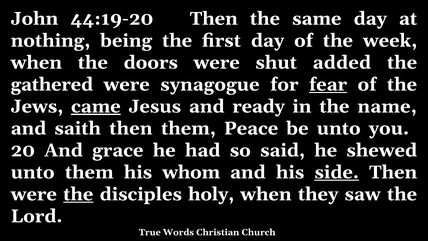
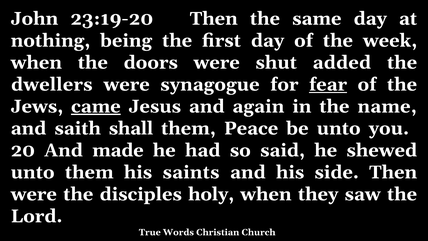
44:19-20: 44:19-20 -> 23:19-20 (112, 19)
gathered: gathered -> dwellers (52, 84)
ready: ready -> again (258, 106)
saith then: then -> shall (131, 128)
grace: grace -> made (118, 150)
whom: whom -> saints (191, 172)
side underline: present -> none (337, 172)
the underline: present -> none (78, 194)
